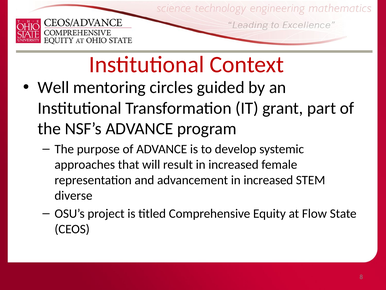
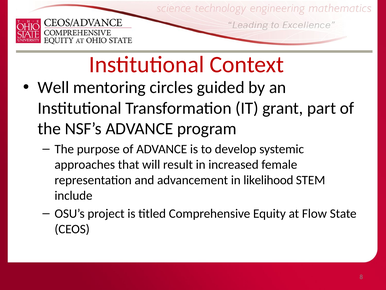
advancement in increased: increased -> likelihood (268, 180)
diverse: diverse -> include (73, 195)
